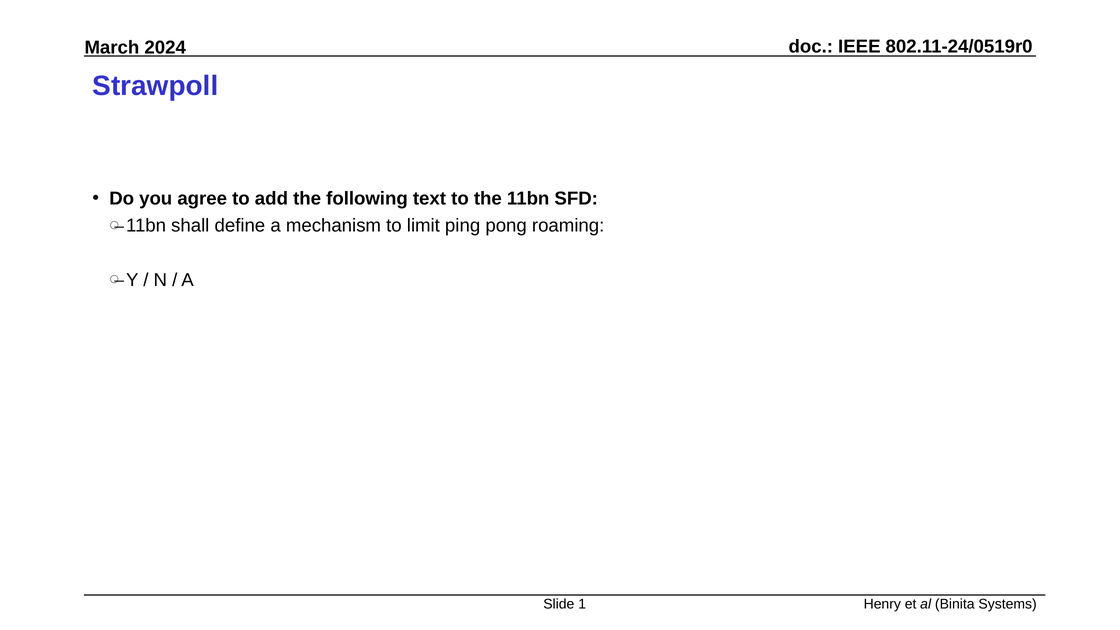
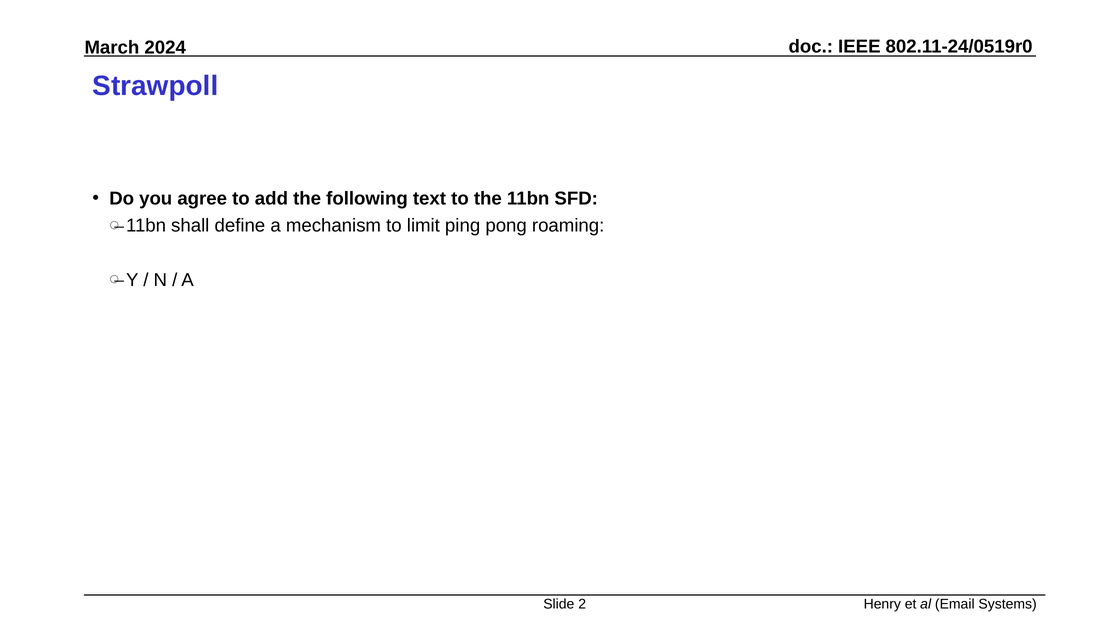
1: 1 -> 2 (582, 604)
Binita: Binita -> Email (955, 604)
